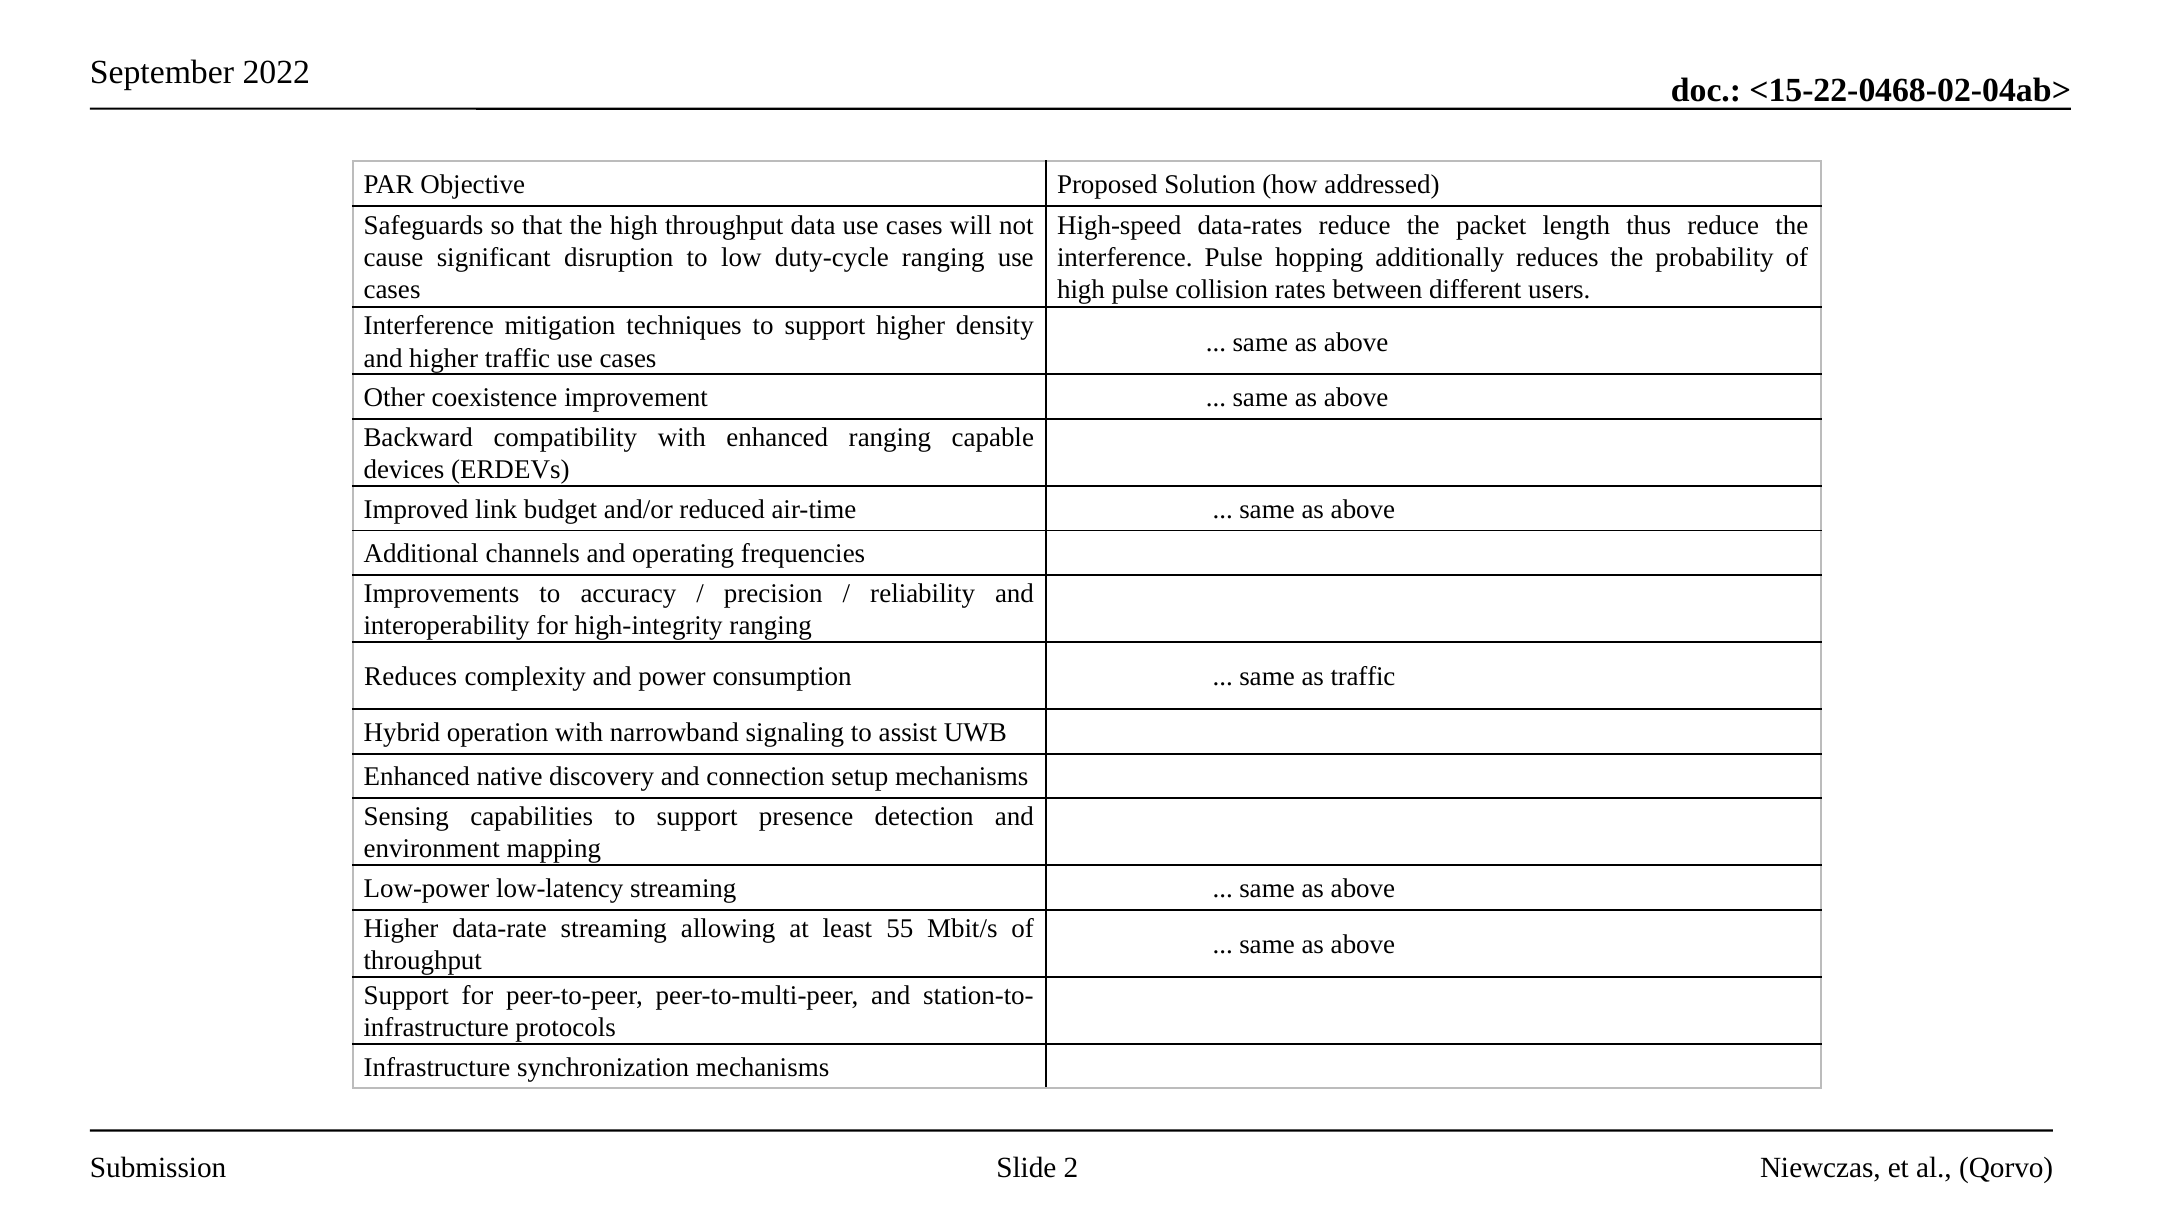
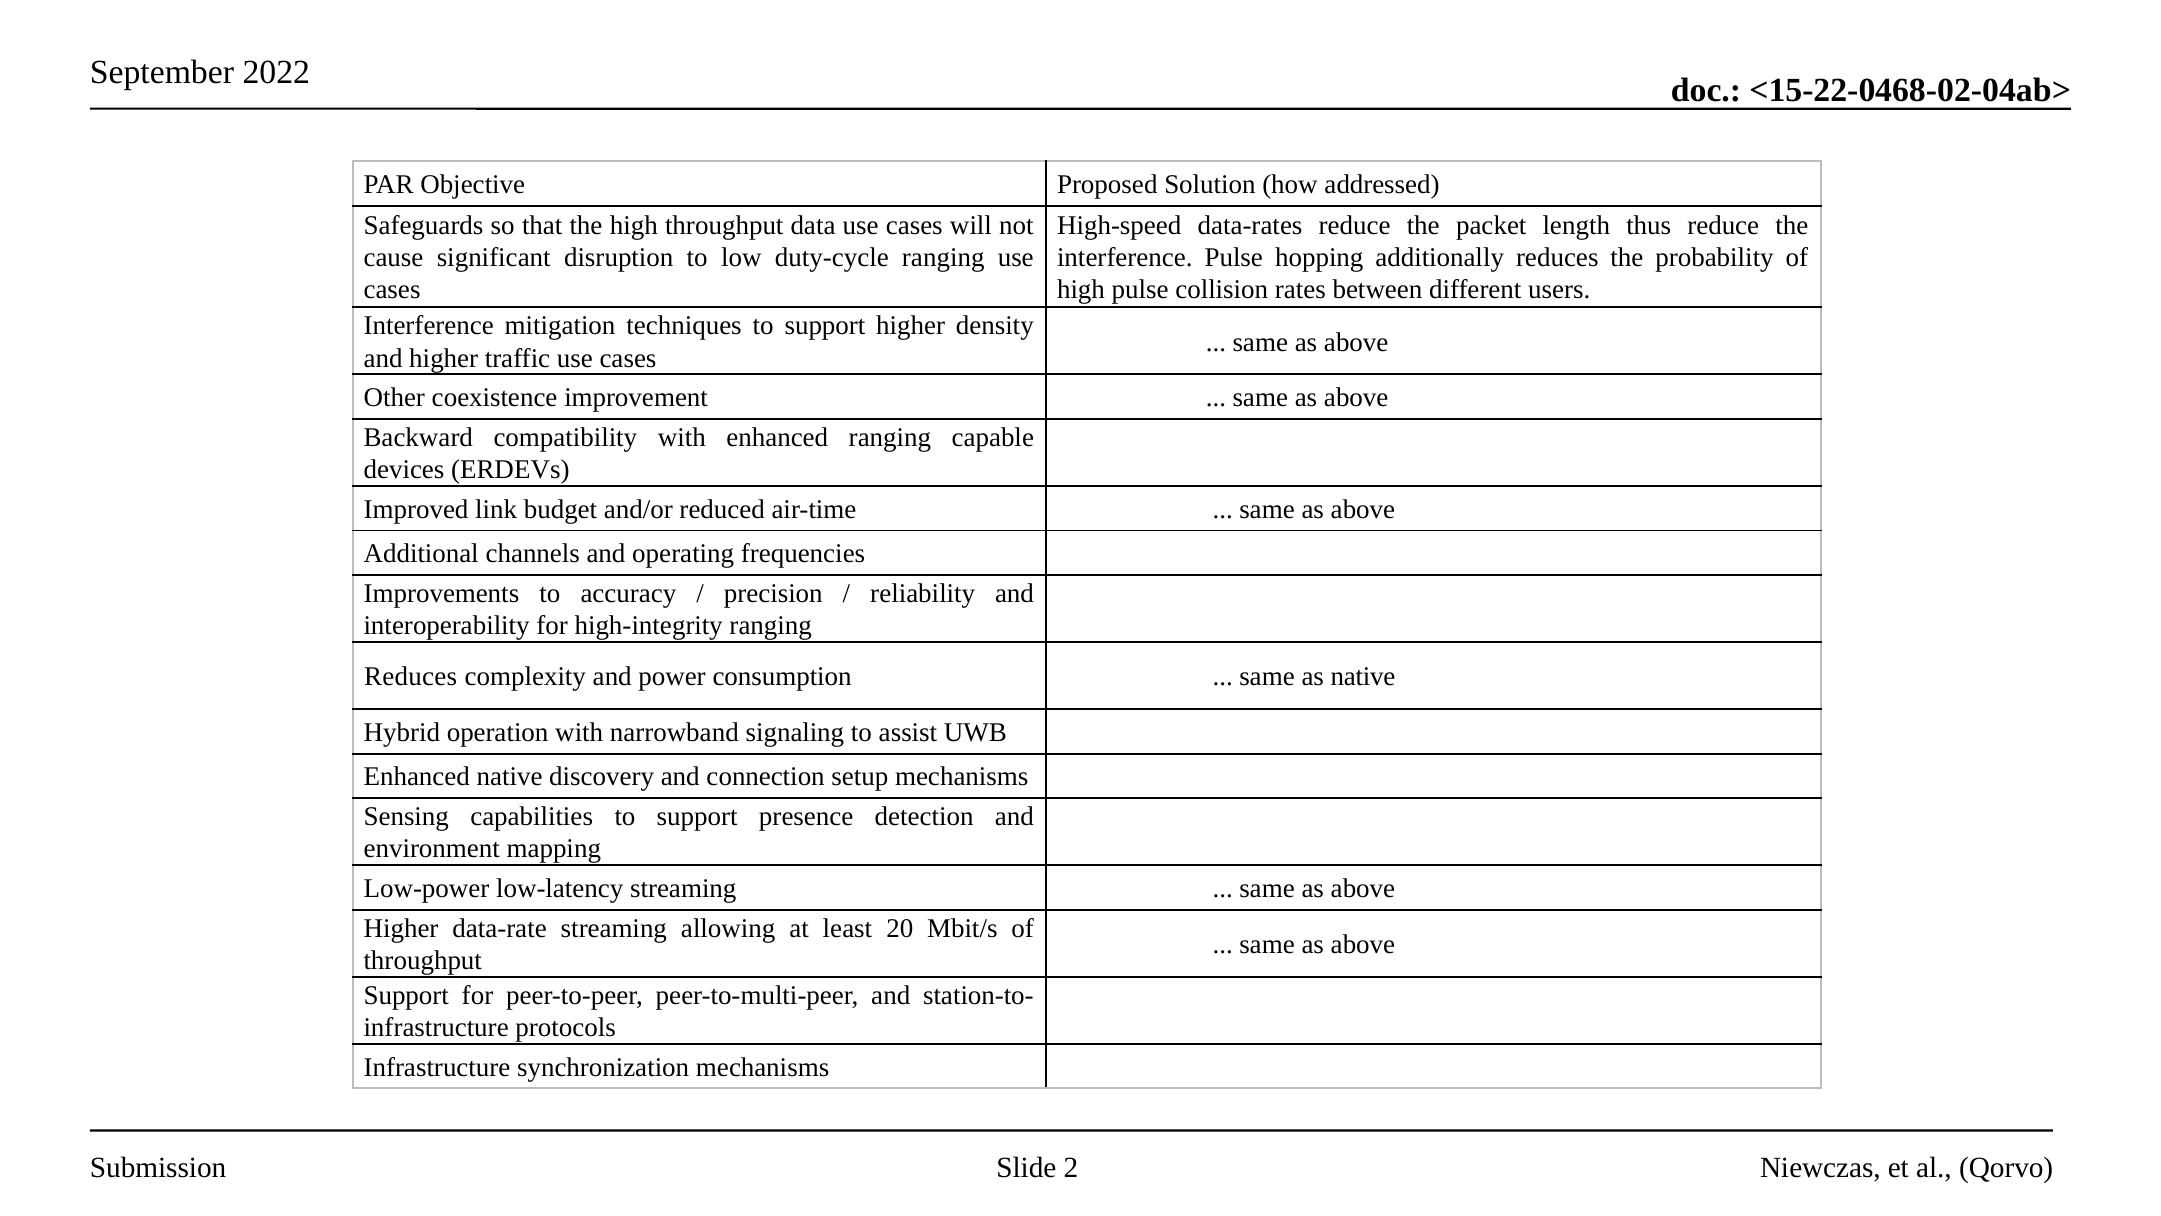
as traffic: traffic -> native (1363, 677)
55: 55 -> 20 (900, 928)
